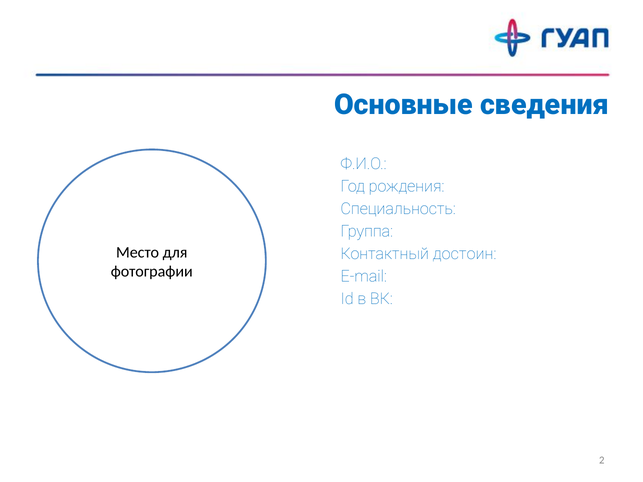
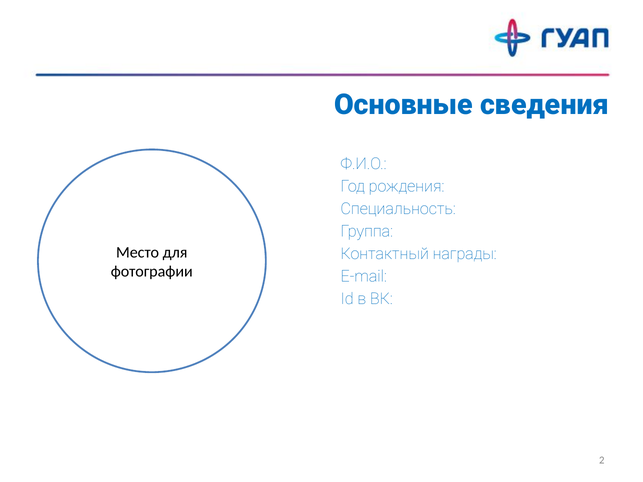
достоин: достоин -> награды (465, 254)
